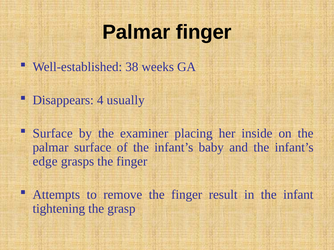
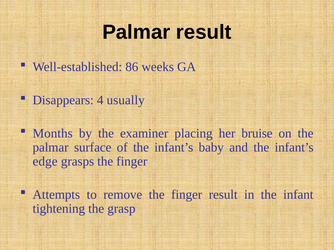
Palmar finger: finger -> result (204, 32)
38: 38 -> 86 (132, 67)
Surface: Surface -> Months (53, 134)
inside: inside -> bruise (257, 134)
